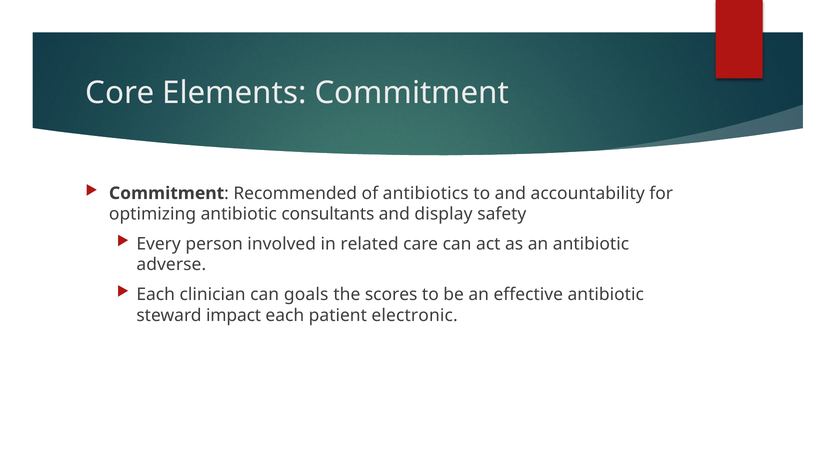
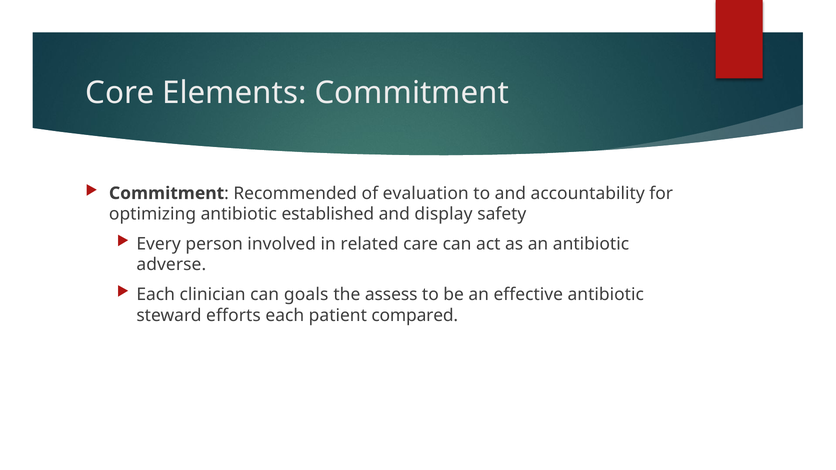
antibiotics: antibiotics -> evaluation (426, 193)
consultants: consultants -> established (328, 214)
scores: scores -> assess (391, 295)
impact: impact -> efforts (233, 315)
electronic: electronic -> compared (415, 315)
